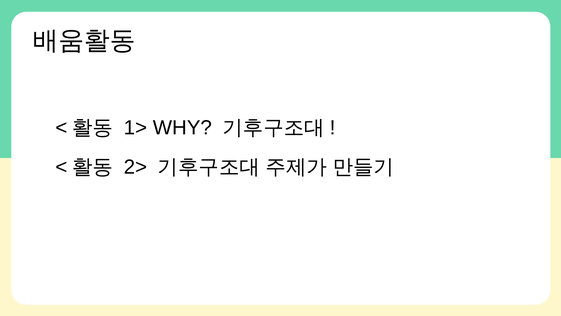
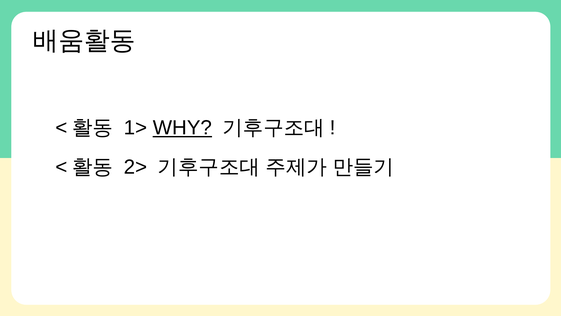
WHY underline: none -> present (182, 128)
